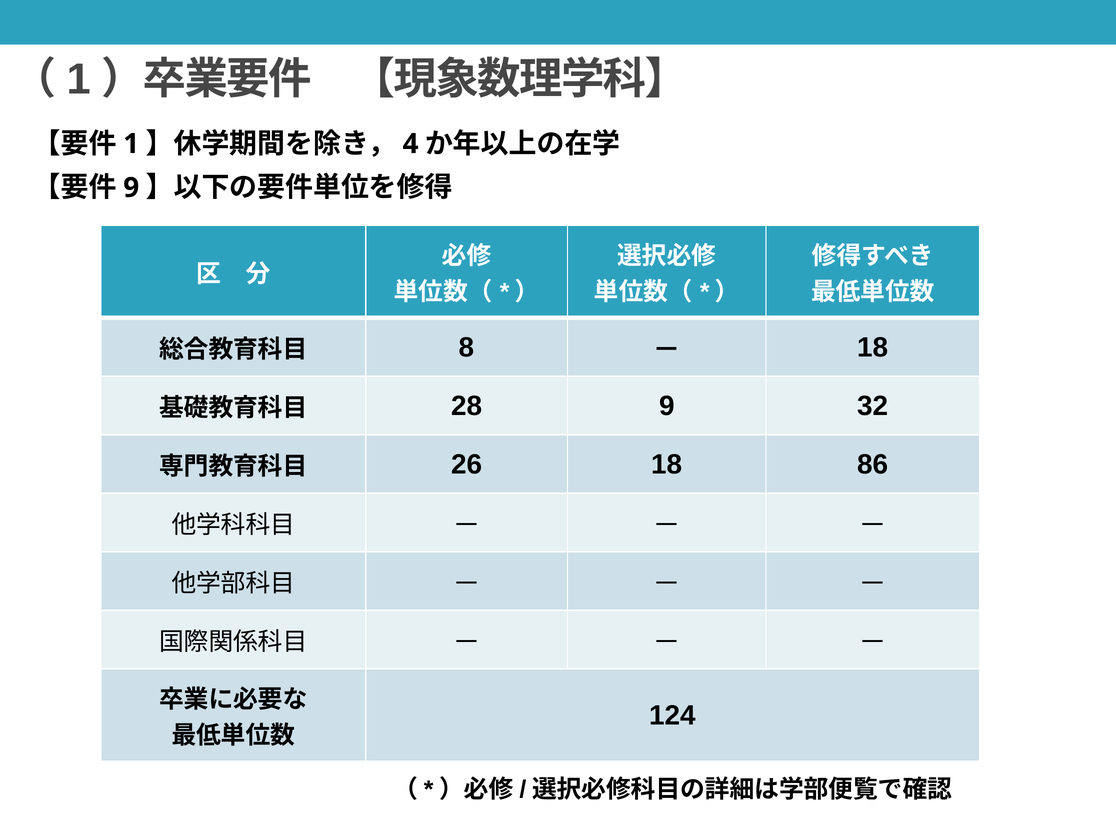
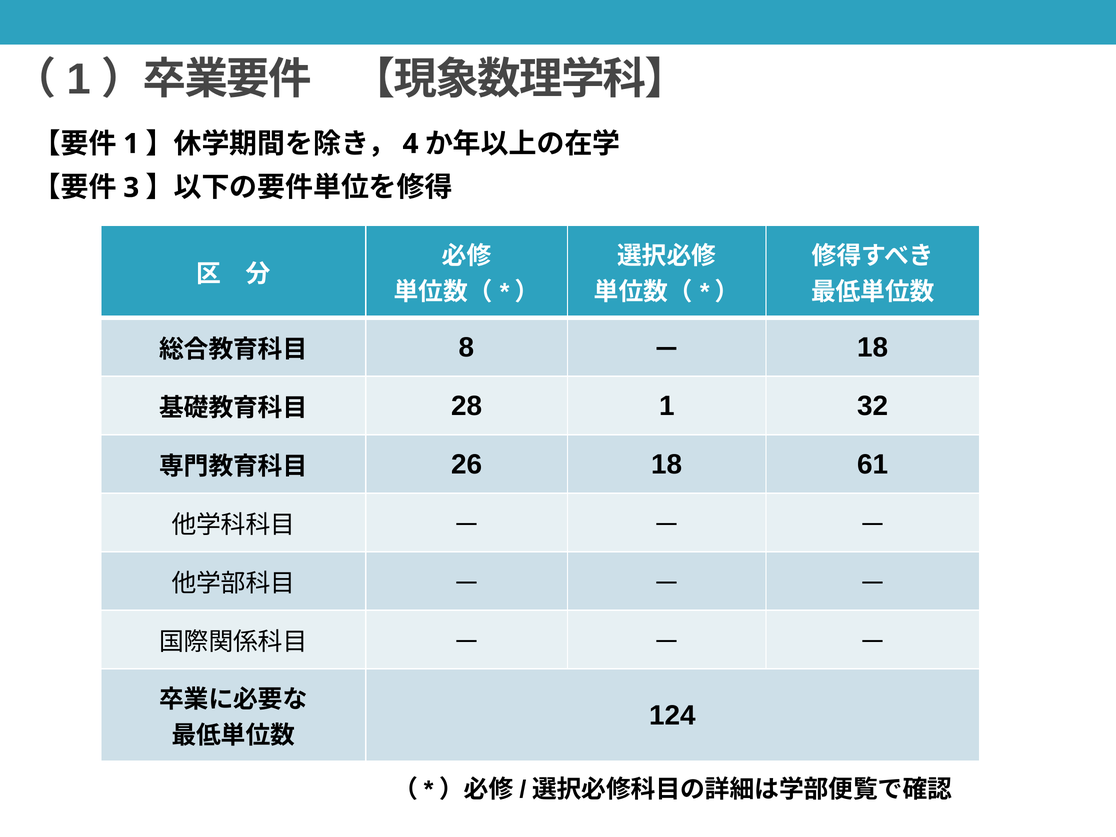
9: 9 -> 3 (131, 188)
28 9: 9 -> 1 (667, 406)
86: 86 -> 61 (873, 464)
